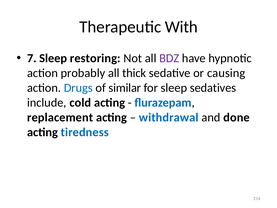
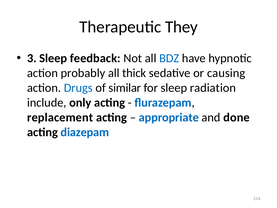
With: With -> They (181, 27)
7: 7 -> 3 (32, 58)
restoring: restoring -> feedback (95, 58)
BDZ colour: purple -> blue (169, 58)
sedatives: sedatives -> radiation (213, 88)
cold: cold -> only (80, 102)
withdrawal: withdrawal -> appropriate (169, 117)
tiredness: tiredness -> diazepam (85, 132)
